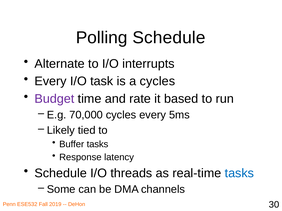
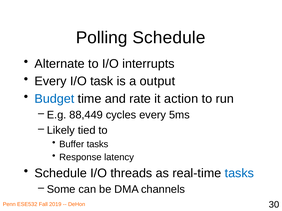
a cycles: cycles -> output (157, 81)
Budget colour: purple -> blue (54, 99)
based: based -> action (181, 99)
70,000: 70,000 -> 88,449 (86, 115)
